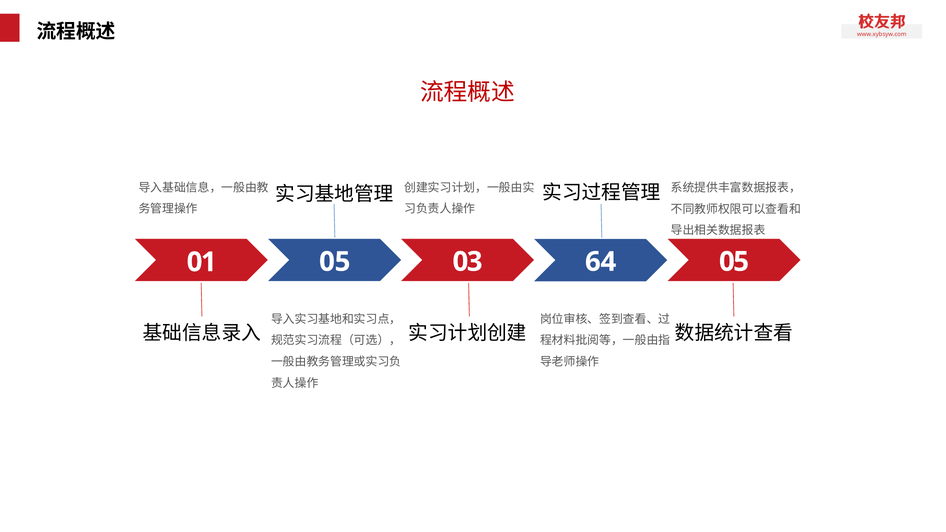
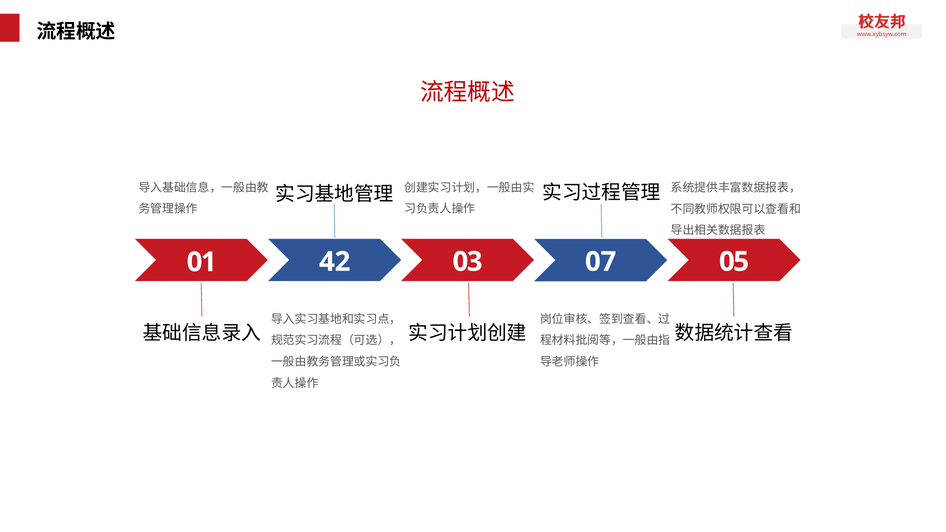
01 05: 05 -> 42 (335, 262)
64: 64 -> 07 (601, 262)
